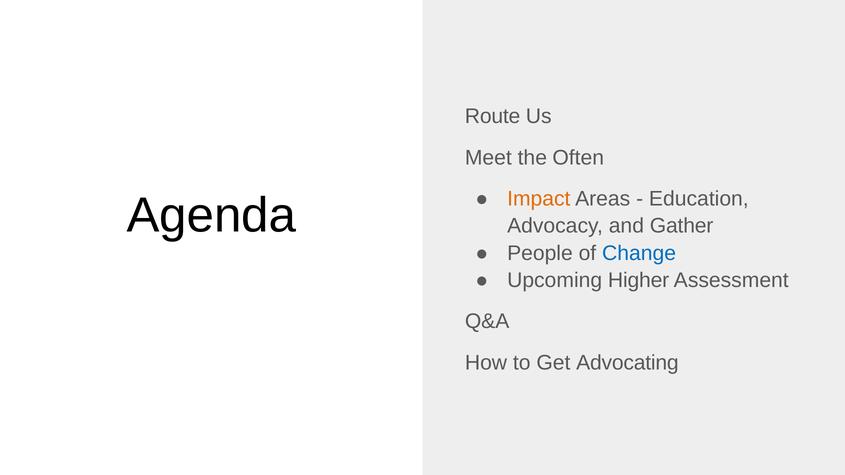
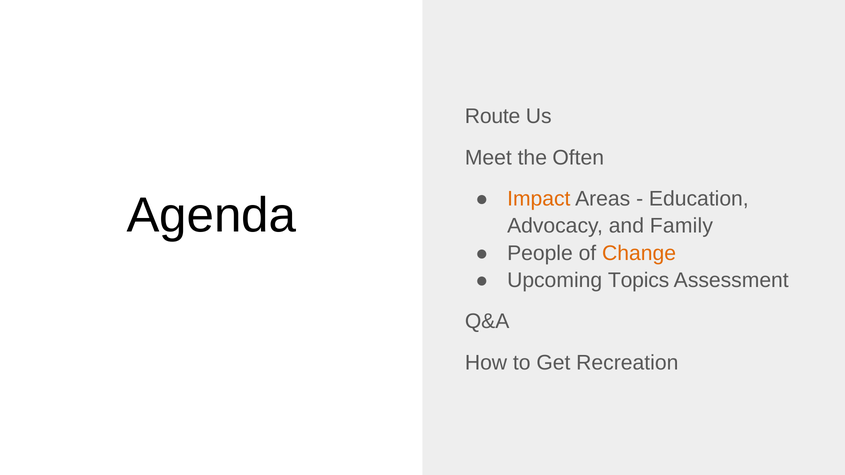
Gather: Gather -> Family (681, 226)
Change colour: blue -> orange (639, 253)
Higher: Higher -> Topics (639, 280)
Advocating: Advocating -> Recreation (627, 363)
